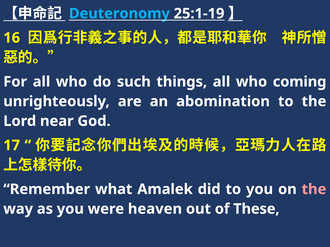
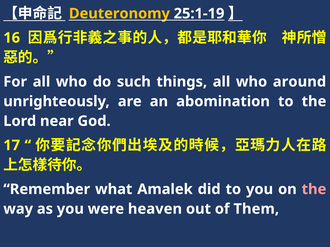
Deuteronomy colour: light blue -> yellow (119, 14)
coming: coming -> around (299, 82)
These: These -> Them (256, 209)
